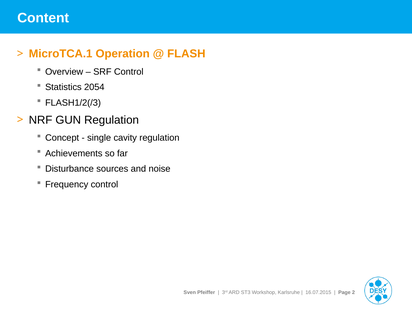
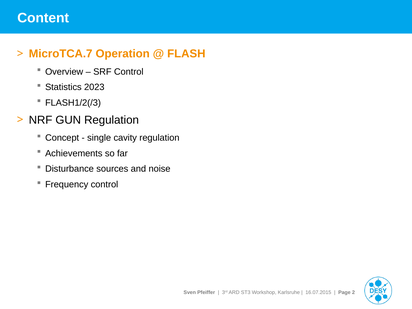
MicroTCA.1: MicroTCA.1 -> MicroTCA.7 (61, 54)
2054: 2054 -> 2023 (94, 87)
